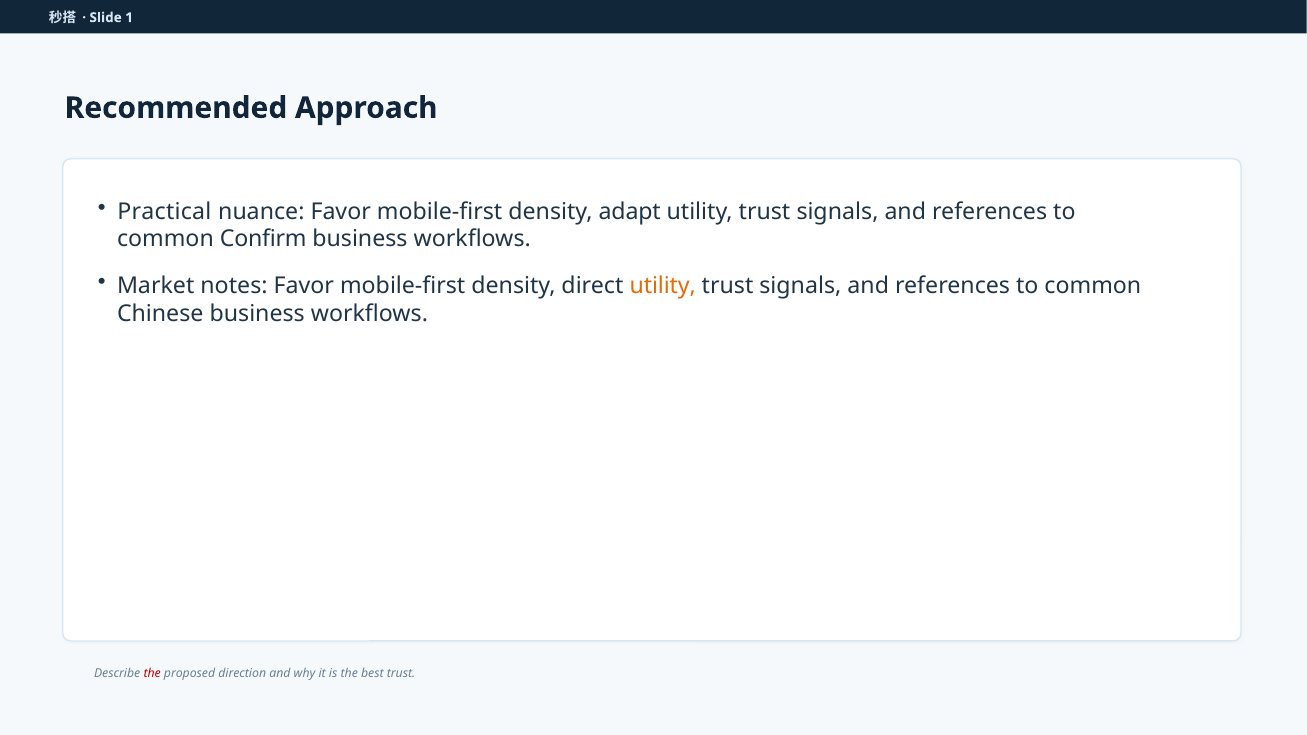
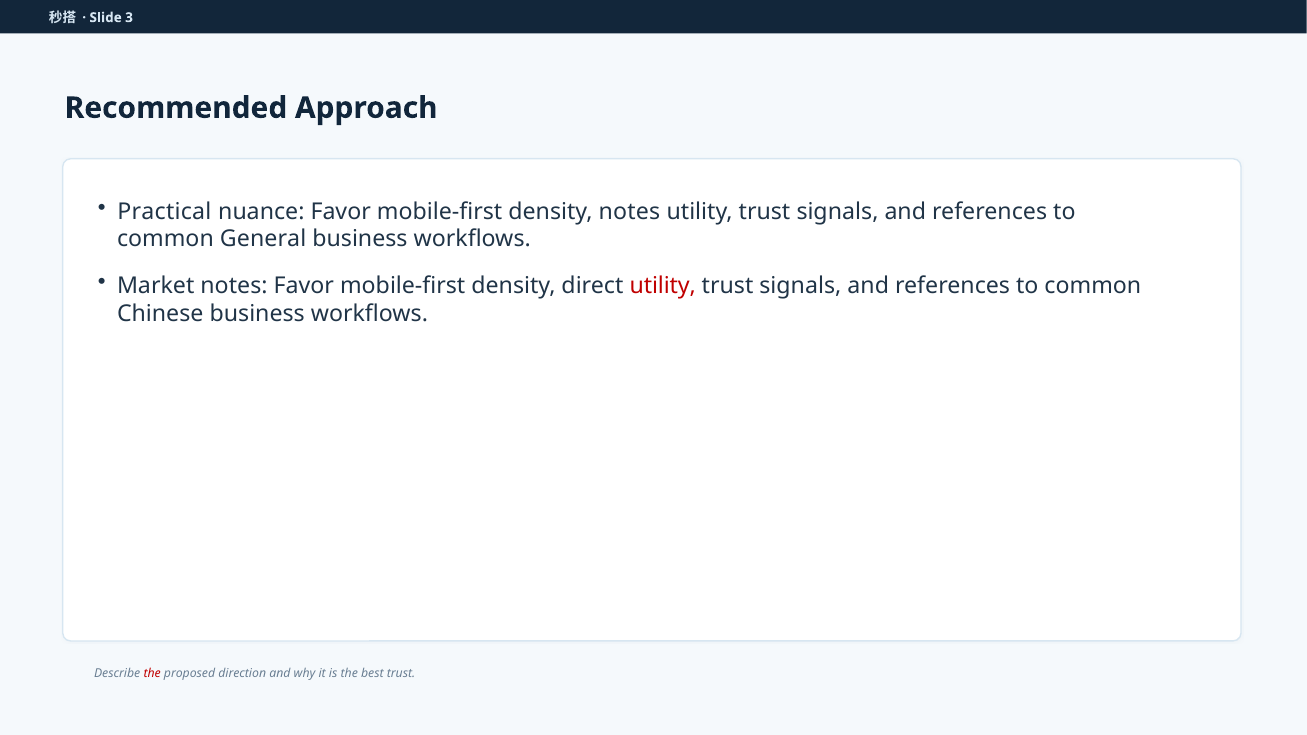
1: 1 -> 3 (129, 18)
density adapt: adapt -> notes (629, 212)
Confirm: Confirm -> General (263, 239)
utility colour: orange -> red (663, 286)
